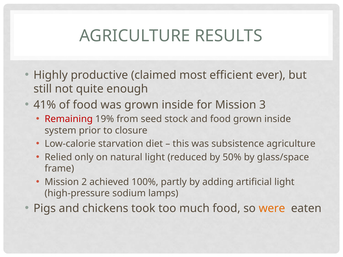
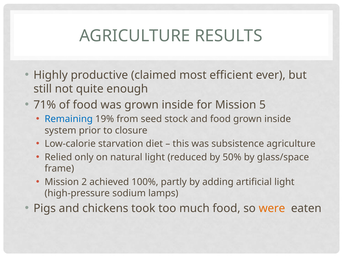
41%: 41% -> 71% (45, 105)
3: 3 -> 5 (262, 105)
Remaining colour: red -> blue (69, 119)
